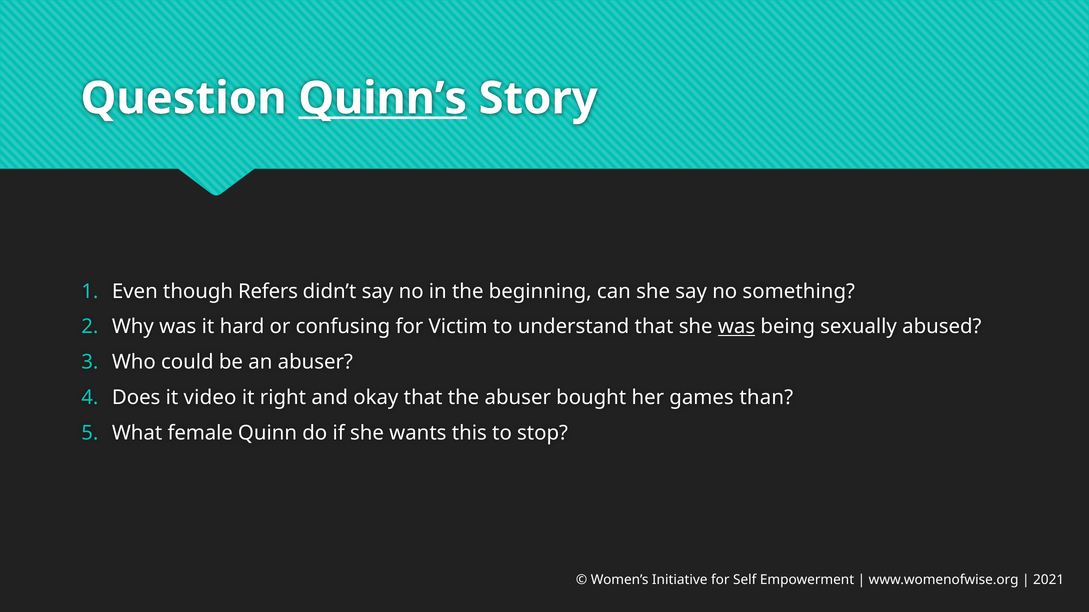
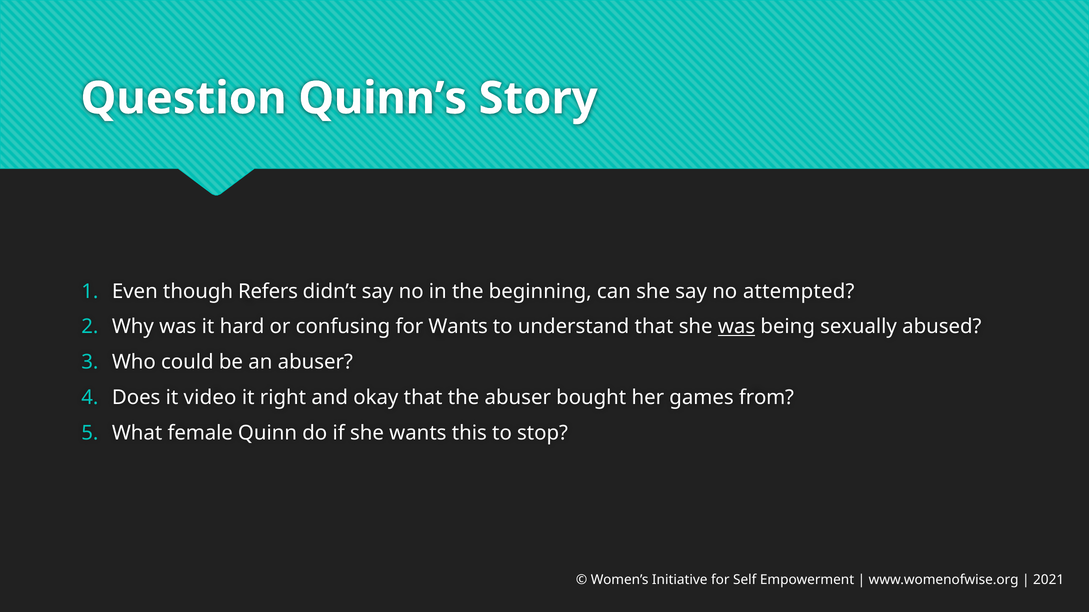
Quinn’s underline: present -> none (383, 98)
something: something -> attempted (799, 292)
for Victim: Victim -> Wants (458, 327)
than: than -> from (766, 398)
